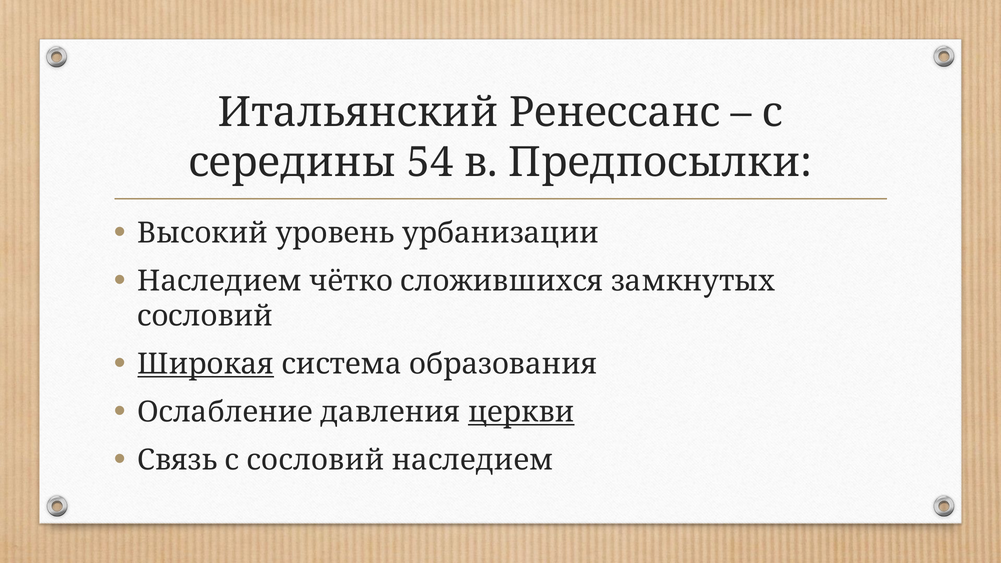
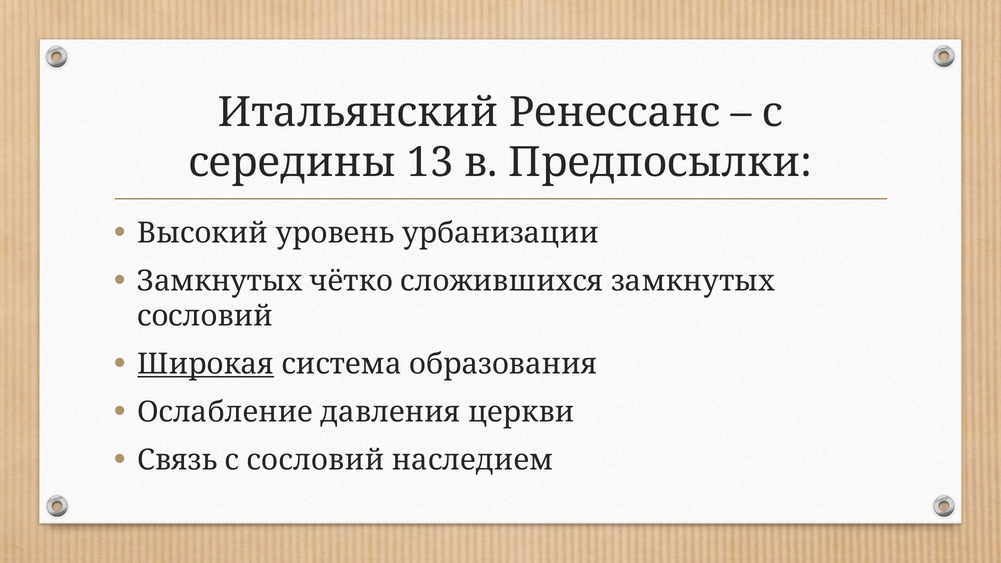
54: 54 -> 13 (430, 162)
Наследием: Наследием -> Замкнутых (220, 281)
церкви underline: present -> none (521, 412)
